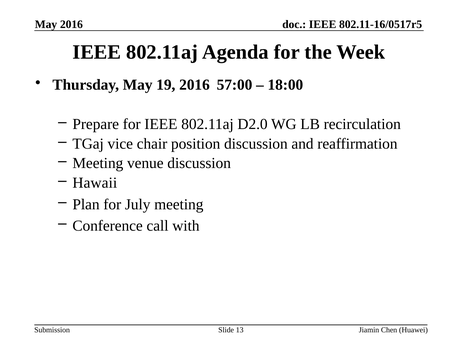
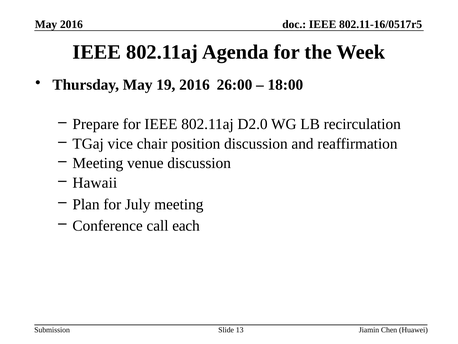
57:00: 57:00 -> 26:00 (235, 85)
with: with -> each (186, 225)
